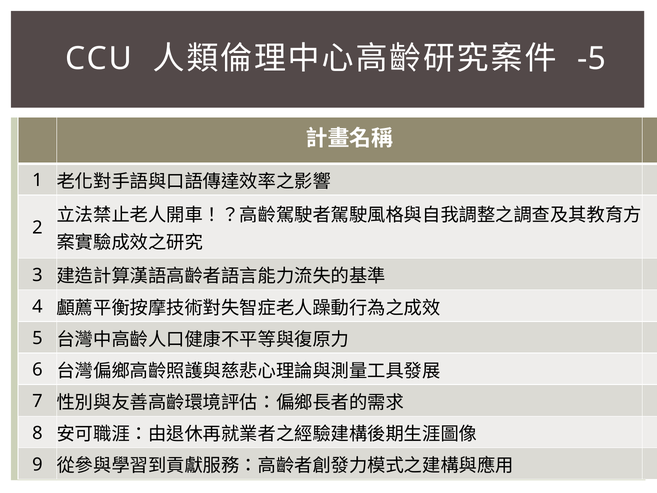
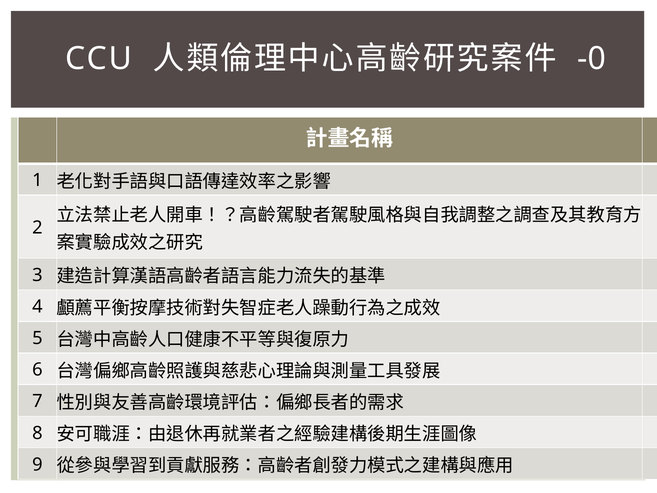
-5: -5 -> -0 (592, 59)
